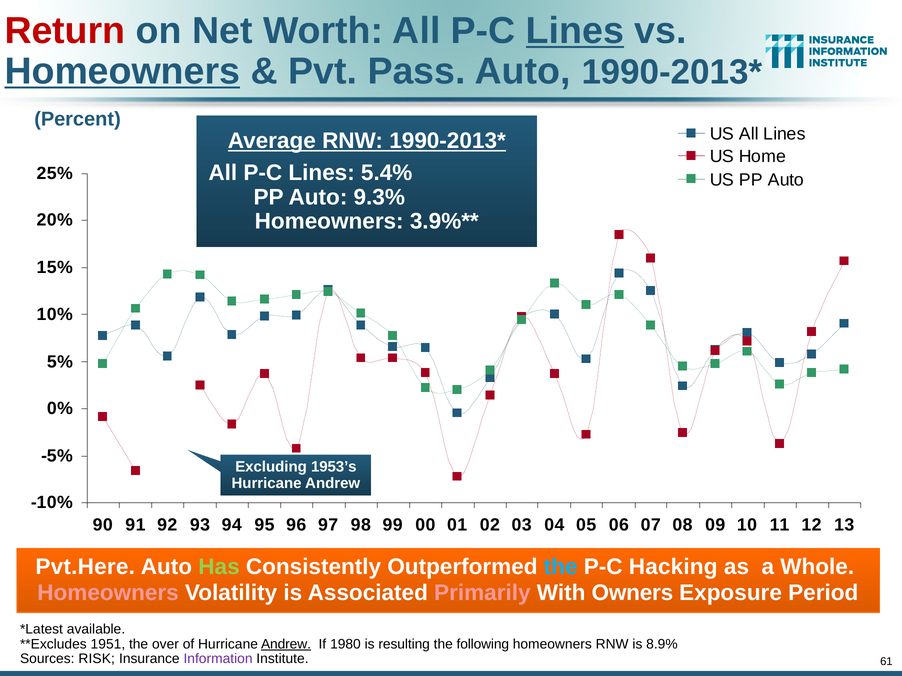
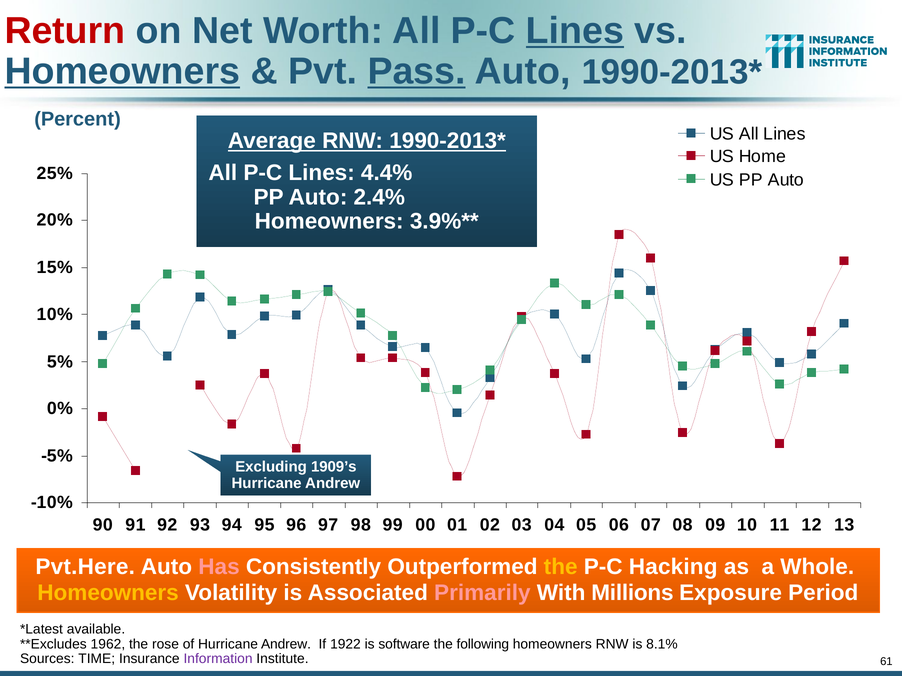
Pass underline: none -> present (417, 71)
5.4%: 5.4% -> 4.4% (387, 173)
9.3%: 9.3% -> 2.4% (379, 197)
1953’s: 1953’s -> 1909’s (334, 467)
Has colour: light green -> pink (219, 567)
the colour: light blue -> yellow (561, 567)
Homeowners colour: pink -> yellow (108, 593)
Owners: Owners -> Millions (632, 593)
1951: 1951 -> 1962 (108, 644)
over: over -> rose (165, 644)
Andrew underline: present -> none (286, 644)
1980: 1980 -> 1922 (345, 644)
resulting: resulting -> software (404, 644)
8.9%: 8.9% -> 8.1% (662, 644)
RISK: RISK -> TIME (97, 659)
